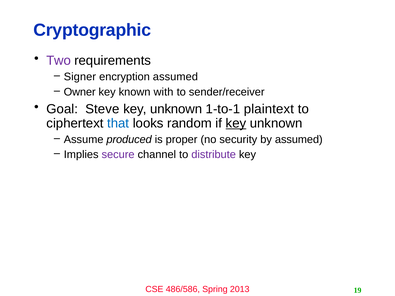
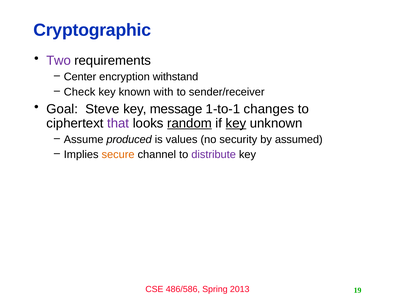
Signer: Signer -> Center (80, 77)
encryption assumed: assumed -> withstand (176, 77)
Owner: Owner -> Check (80, 92)
unknown: unknown -> message (176, 109)
plaintext: plaintext -> changes (269, 109)
that colour: blue -> purple (118, 123)
random underline: none -> present (189, 123)
proper: proper -> values (182, 140)
secure colour: purple -> orange (118, 155)
